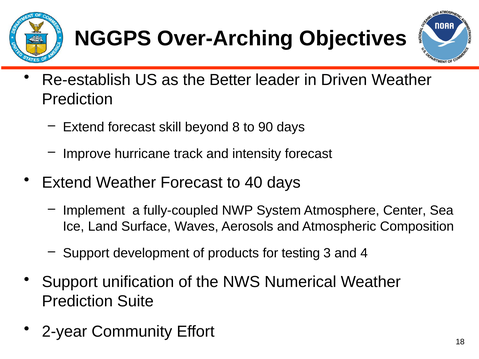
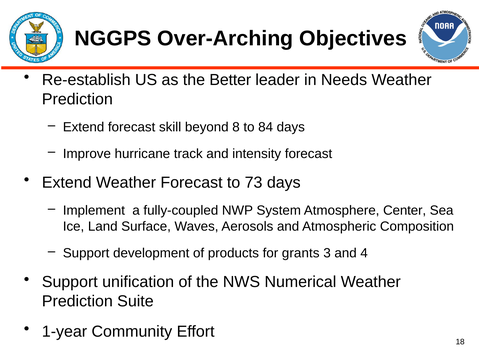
Driven: Driven -> Needs (344, 80)
90: 90 -> 84 (266, 127)
40: 40 -> 73 (254, 183)
testing: testing -> grants (301, 253)
2-year: 2-year -> 1-year (65, 332)
